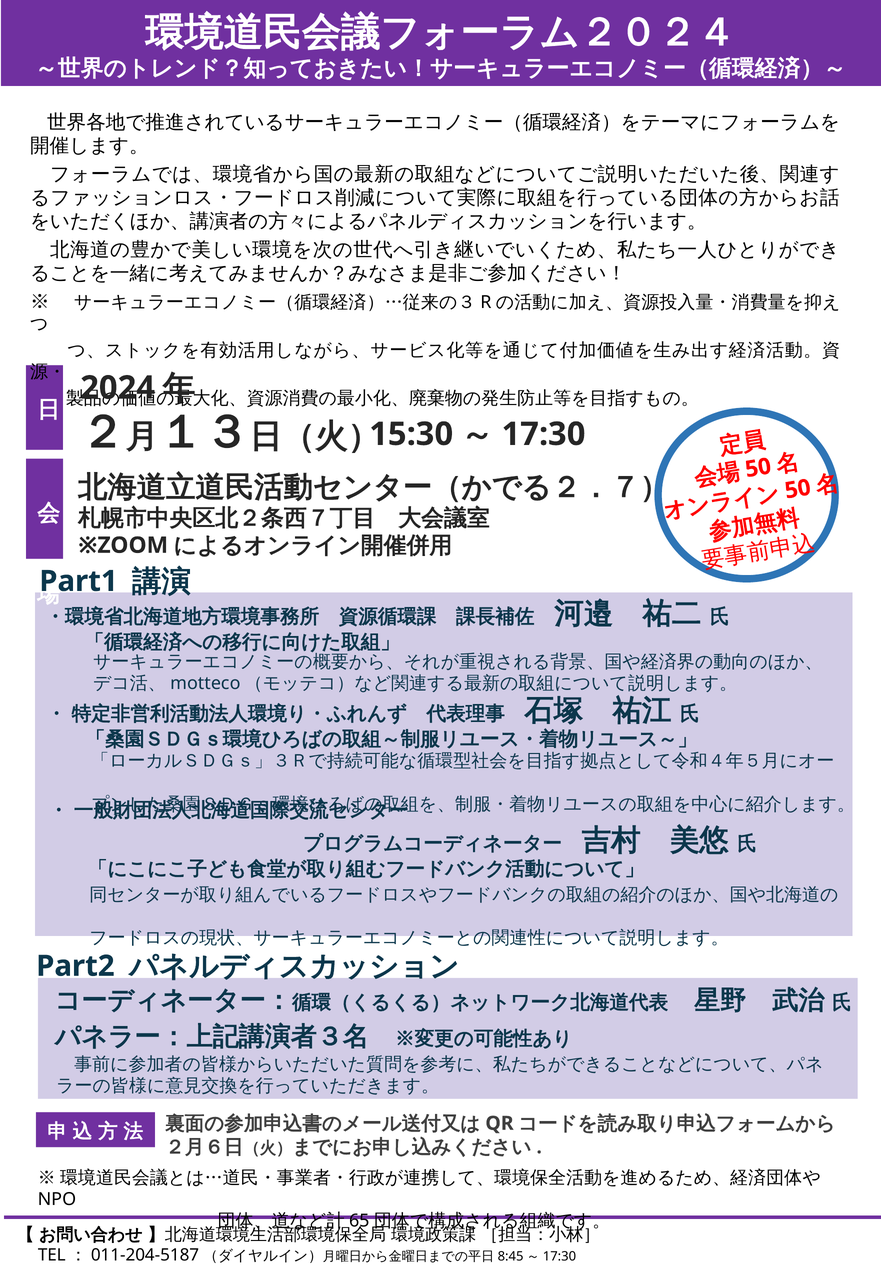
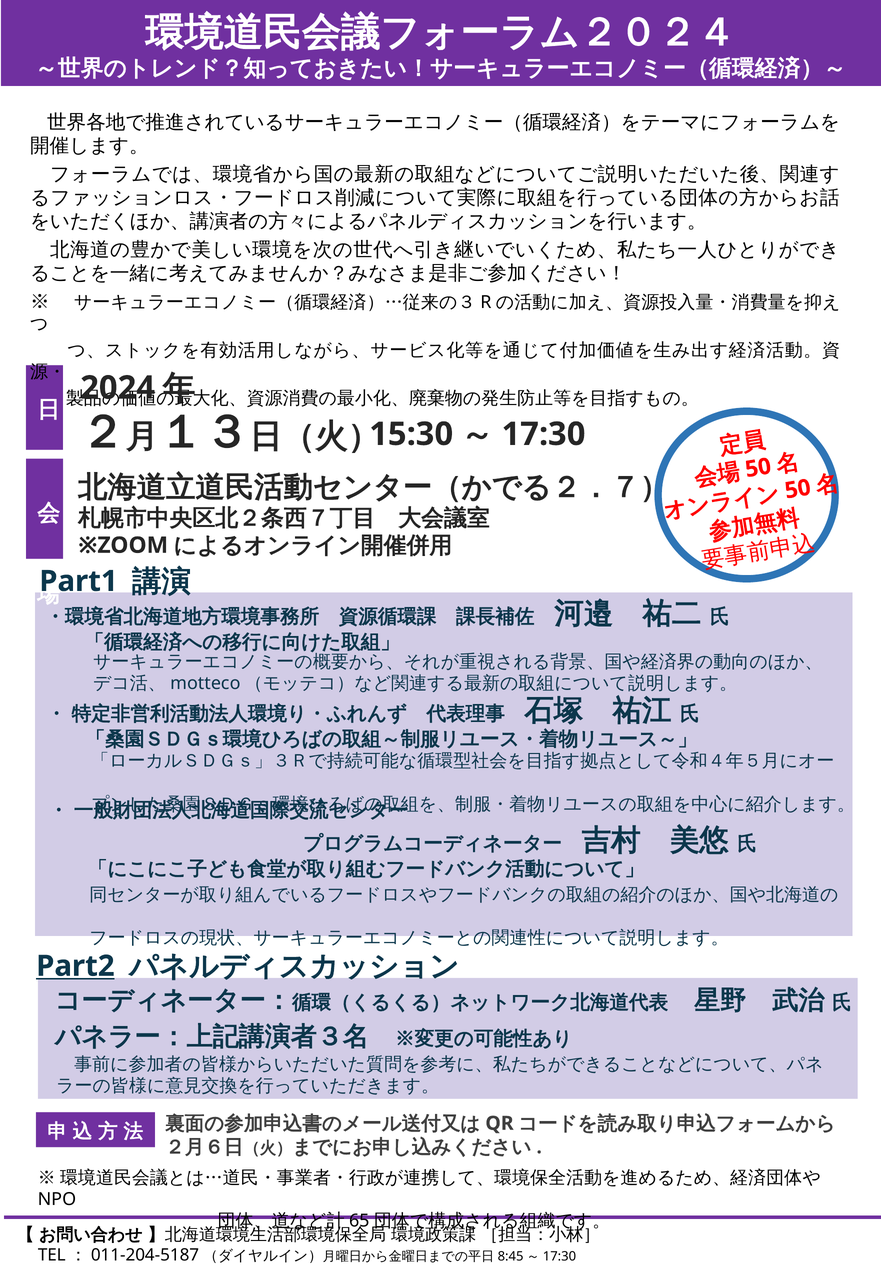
Part2 underline: none -> present (75, 966)
